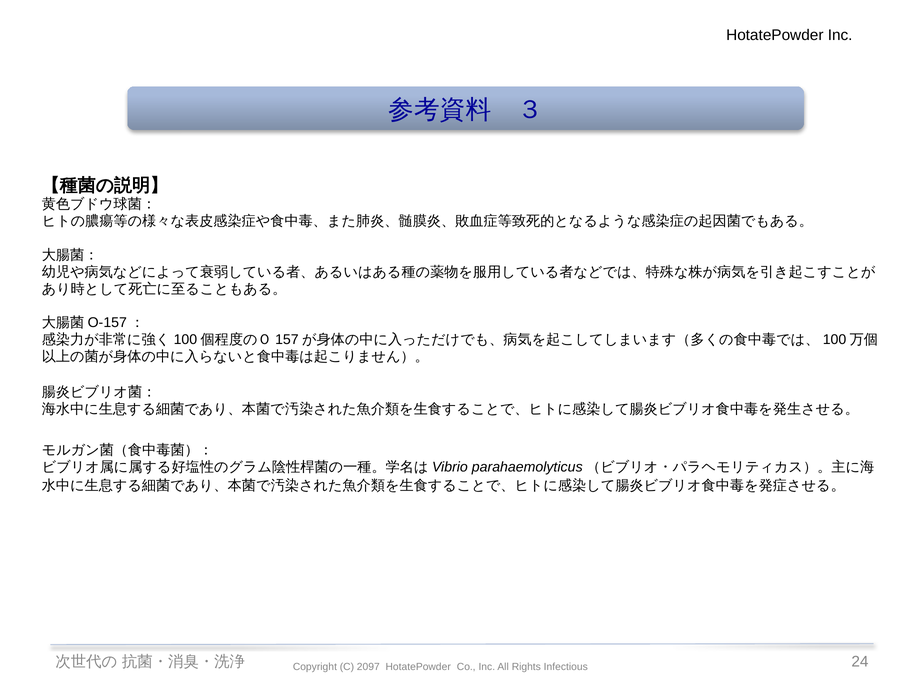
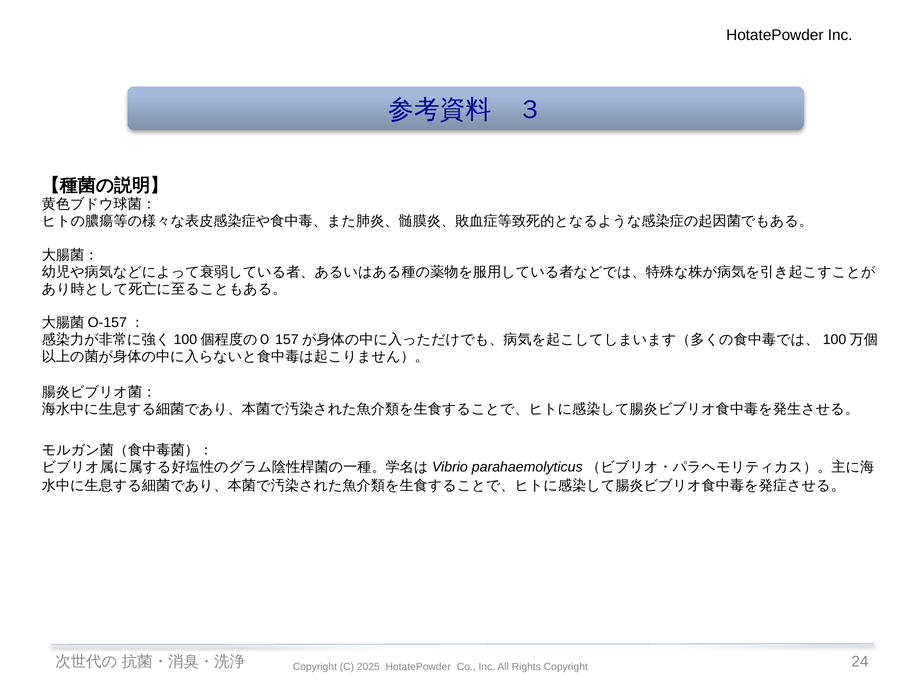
2097: 2097 -> 2025 (368, 667)
Rights Infectious: Infectious -> Copyright (566, 667)
